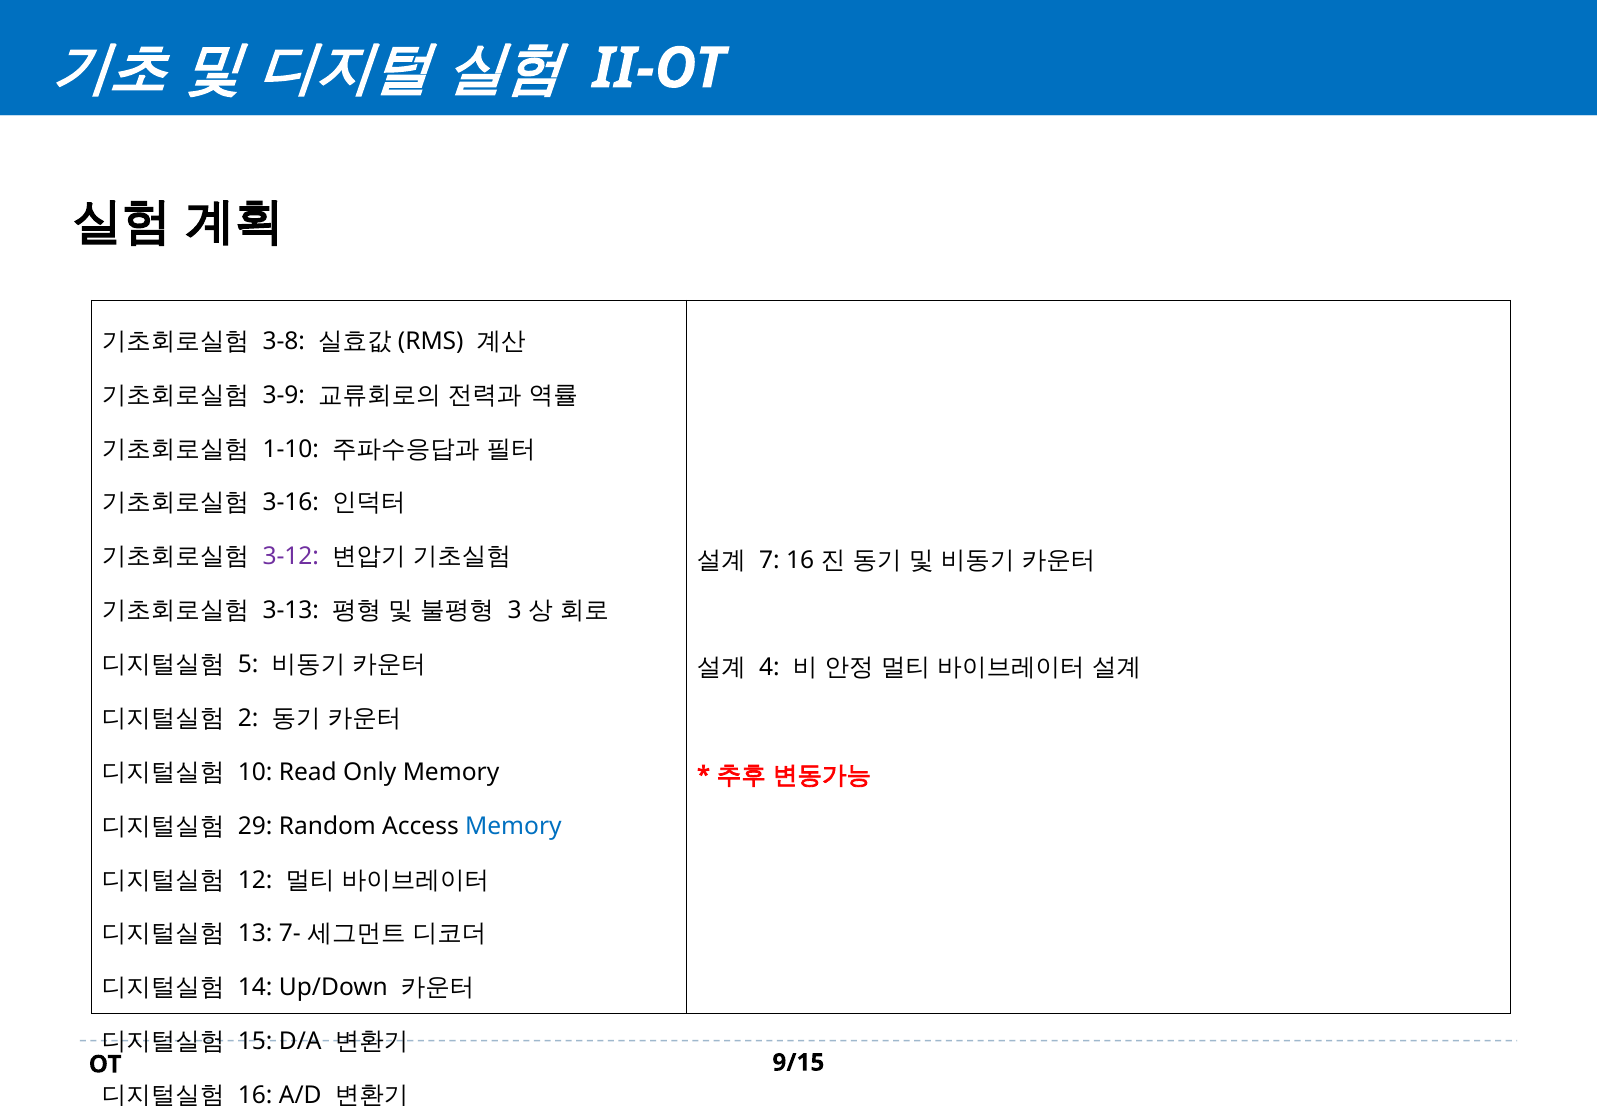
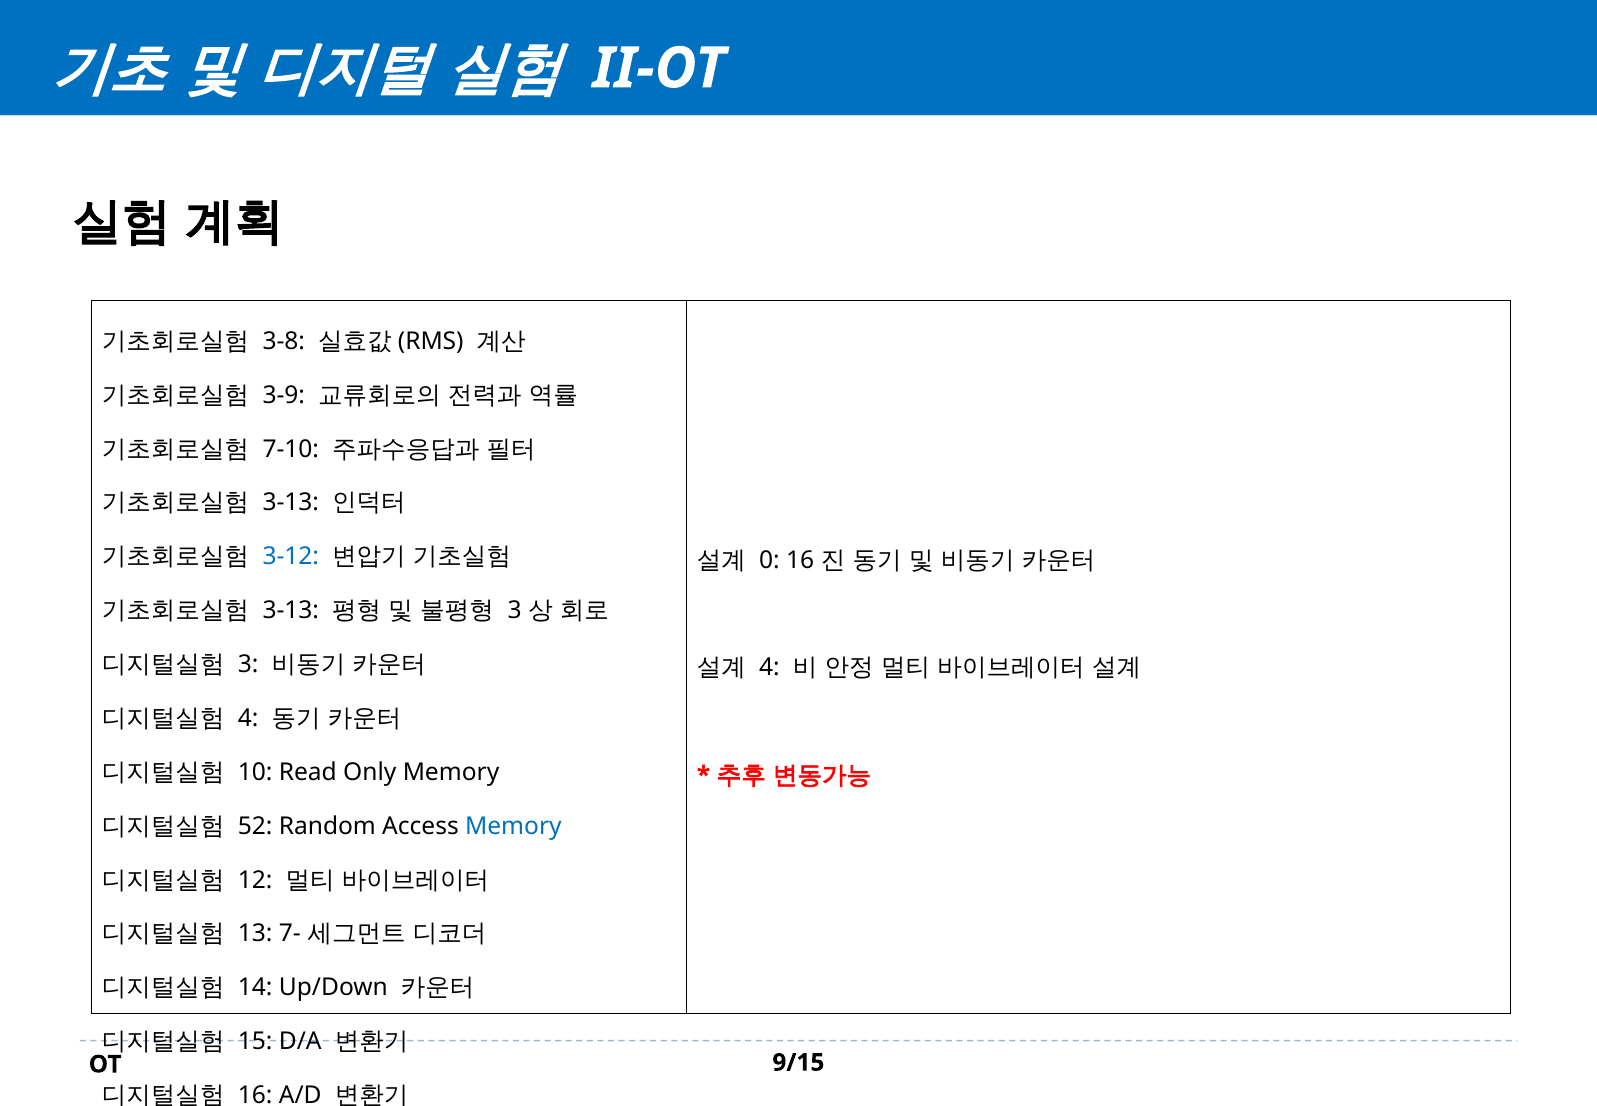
1-10: 1-10 -> 7-10 (291, 449)
3-16: 3-16 -> 3-13 (291, 503)
3-12 colour: purple -> blue (291, 556)
7: 7 -> 0 (770, 560)
5: 5 -> 3 (248, 664)
2: 2 -> 4 (248, 718)
29: 29 -> 52 (255, 826)
